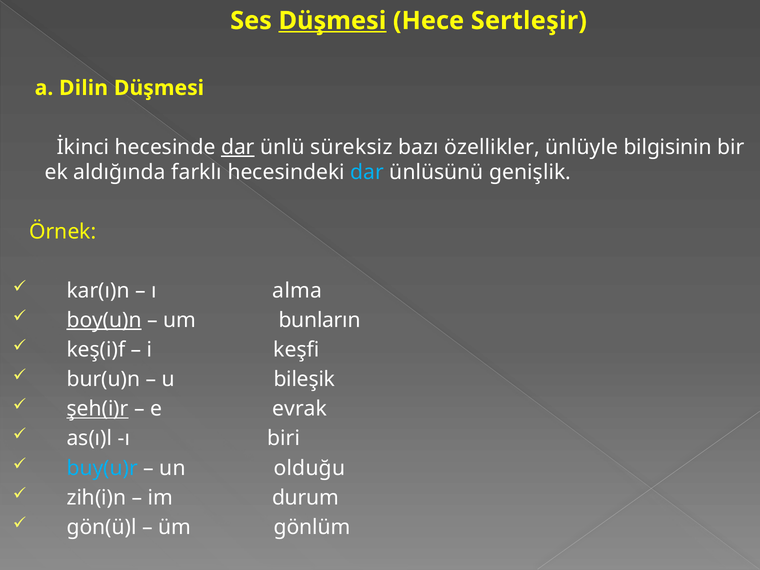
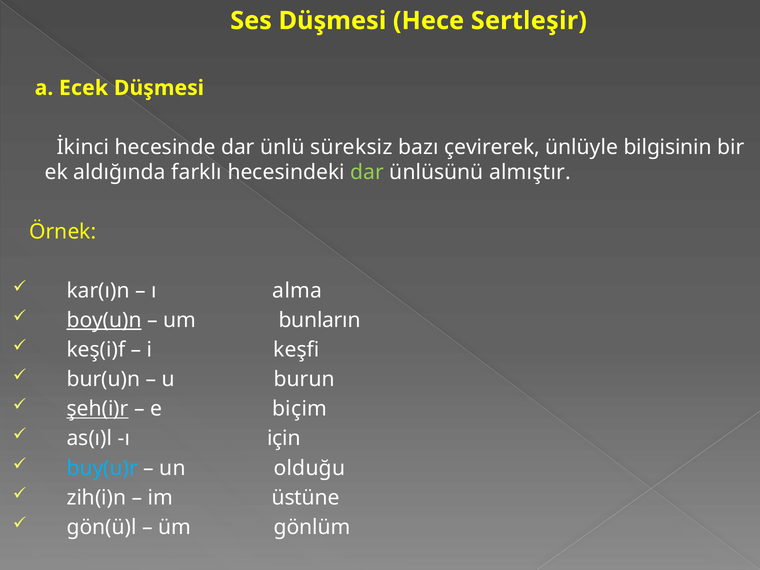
Düşmesi underline: present -> none (332, 21)
Dilin: Dilin -> Ecek (83, 88)
dar underline: present -> none (238, 147)
özellikler: özellikler -> çevirerek (492, 147)
dar colour: light blue -> light green (367, 172)
genişlik: genişlik -> almıştır (530, 172)
bileşik: bileşik -> burun (304, 379)
evrak: evrak -> biçim (300, 409)
biri: biri -> için (284, 438)
durum: durum -> üstüne (306, 498)
